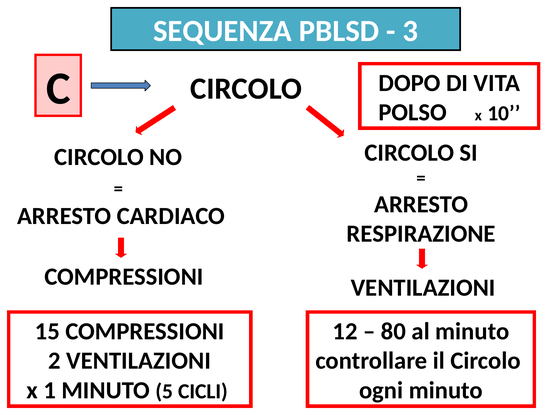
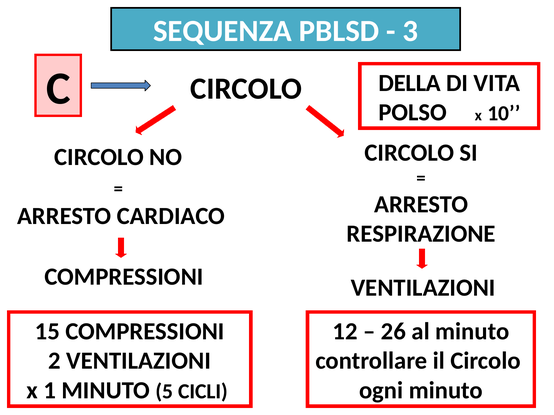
DOPO: DOPO -> DELLA (410, 83)
80: 80 -> 26 (393, 332)
